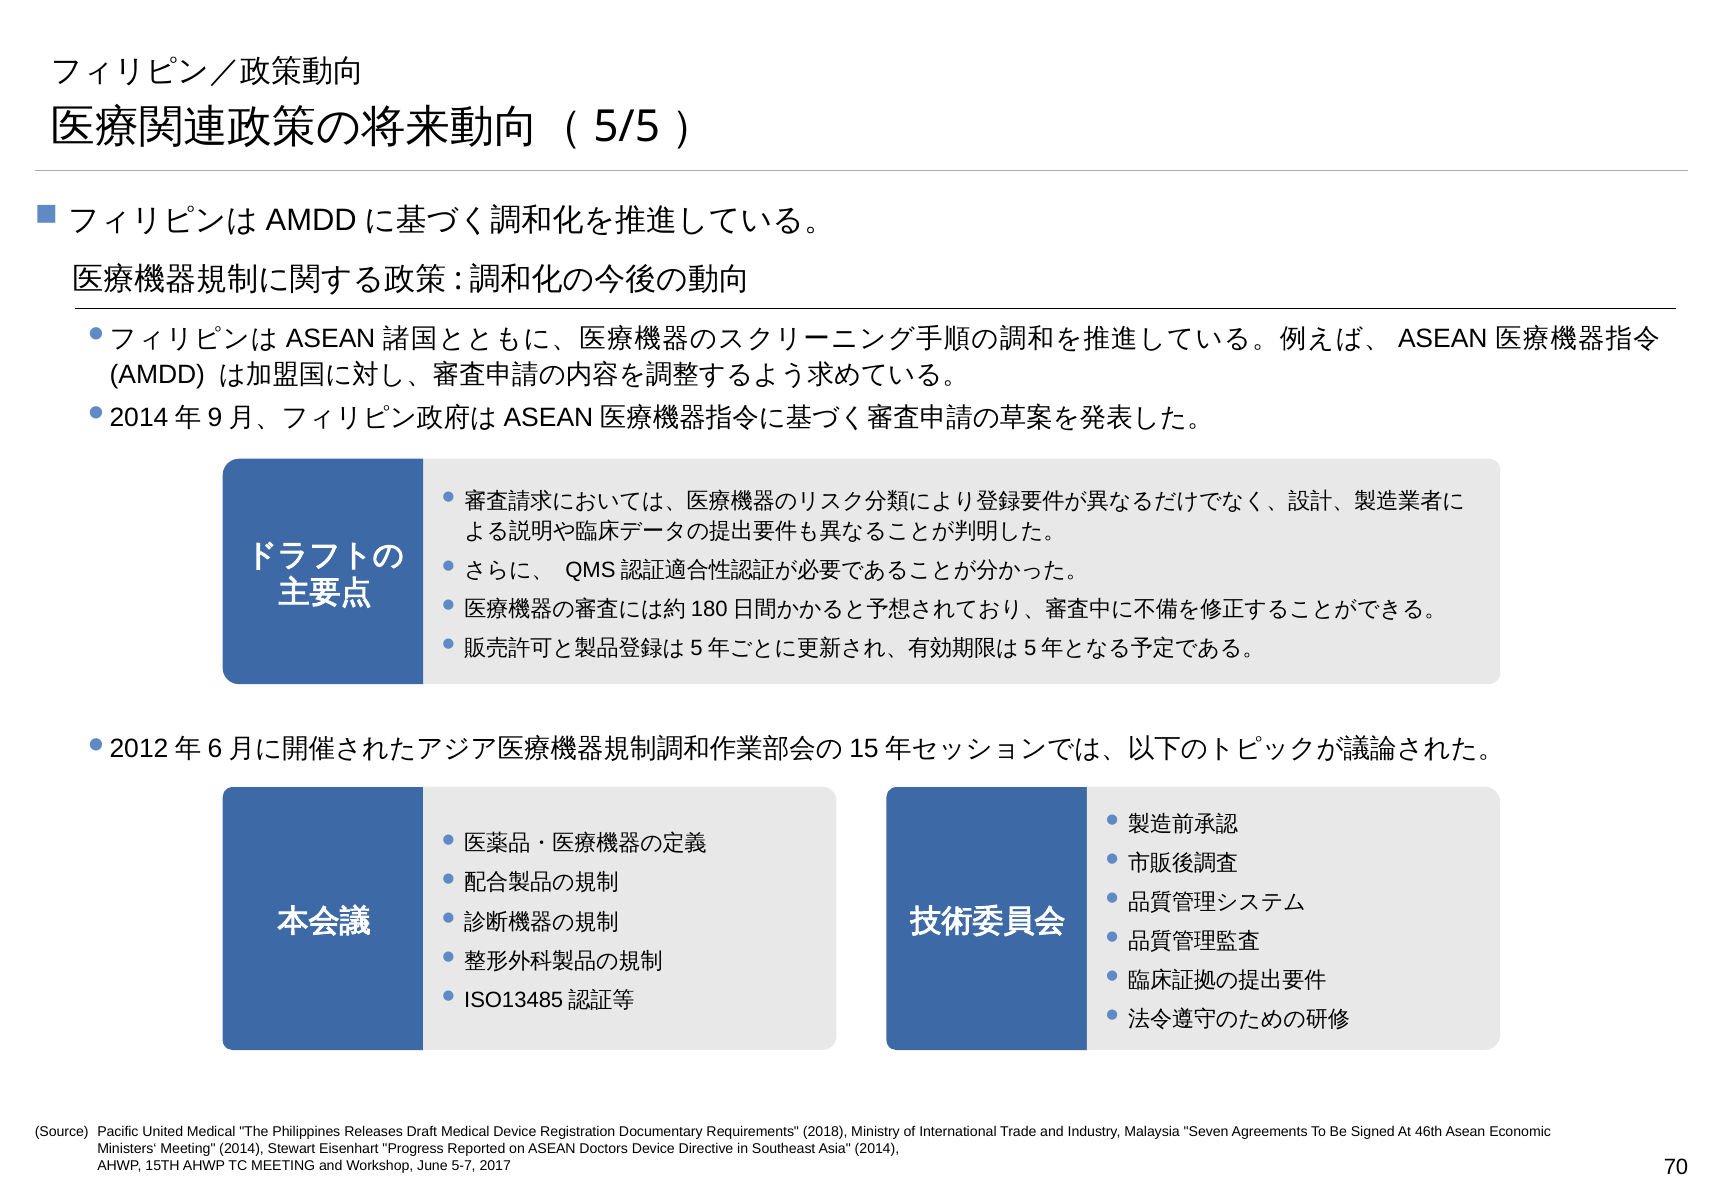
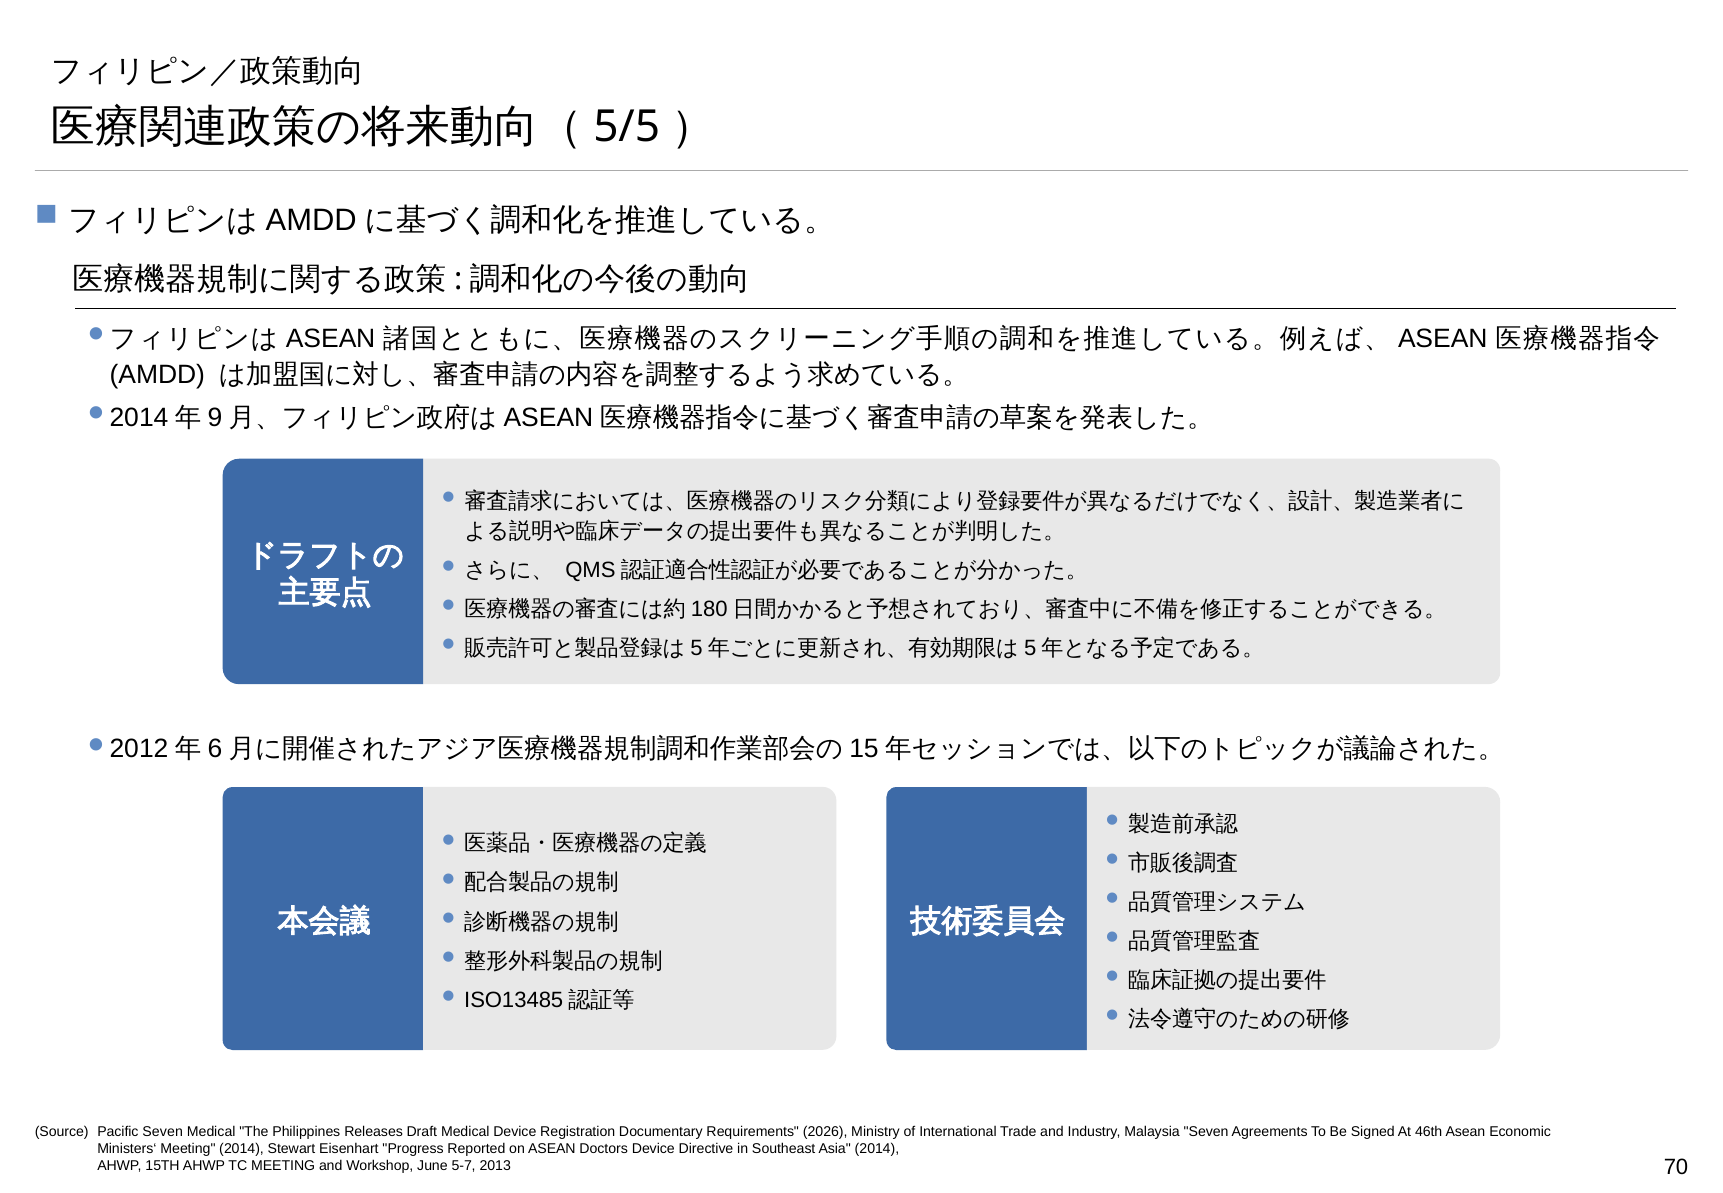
Pacific United: United -> Seven (163, 1132)
2018: 2018 -> 2026 (825, 1132)
2017: 2017 -> 2013 (495, 1166)
